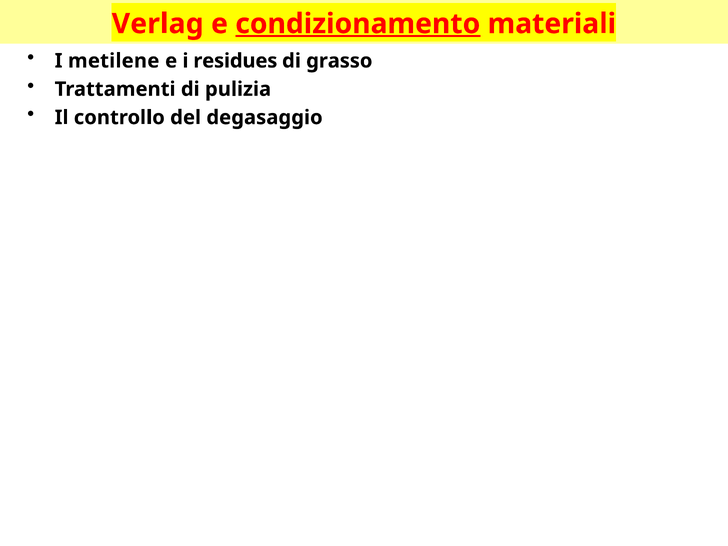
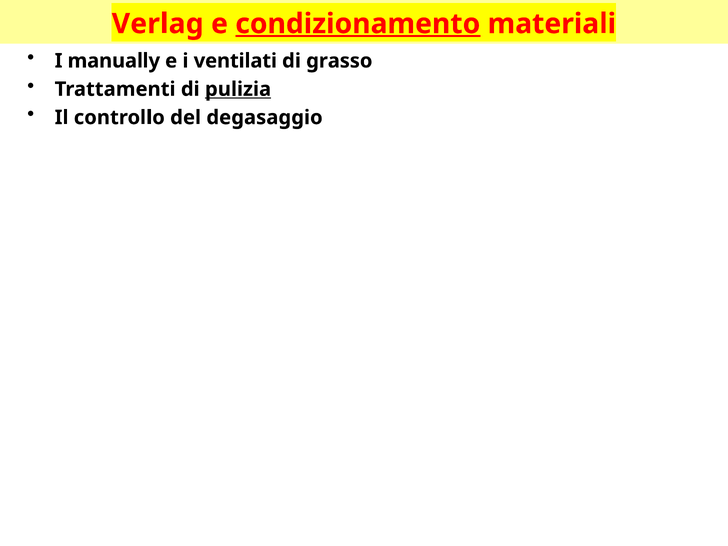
metilene: metilene -> manually (114, 61)
residues: residues -> ventilati (235, 61)
pulizia underline: none -> present (238, 89)
